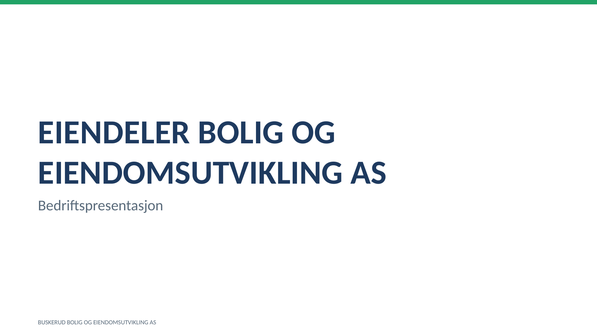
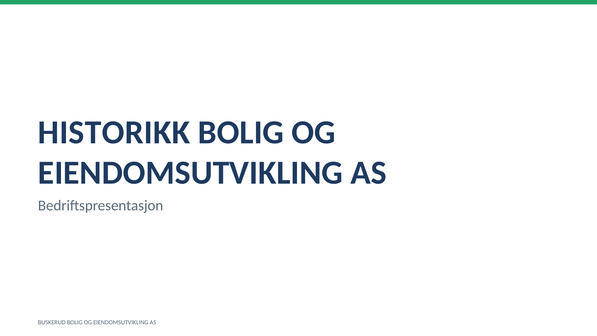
EIENDELER: EIENDELER -> HISTORIKK (114, 132)
